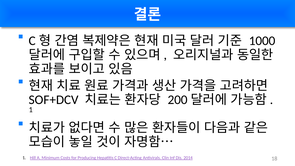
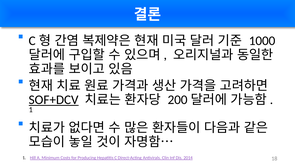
SOF+DCV underline: none -> present (54, 100)
